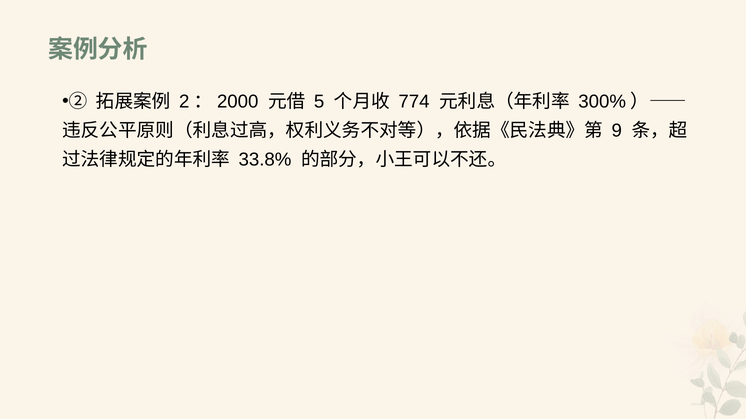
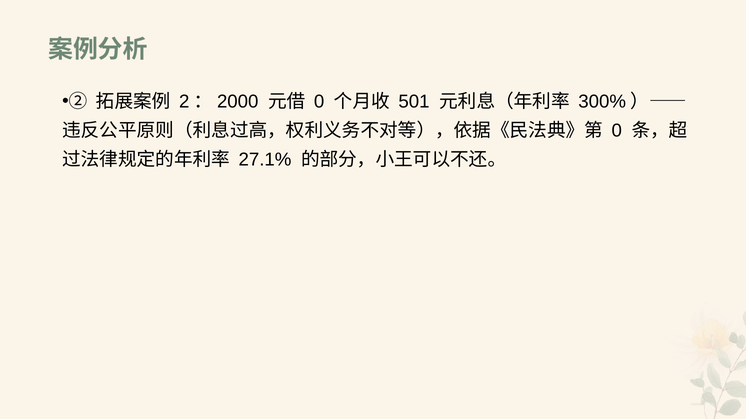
5: 5 -> 0 (319, 102)
774: 774 -> 501 (414, 102)
9: 9 -> 0 (617, 131)
33.8%: 33.8% -> 27.1% (265, 160)
